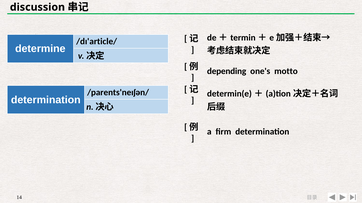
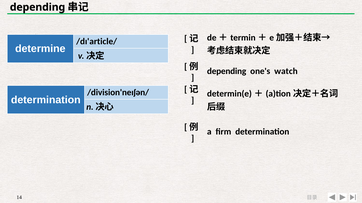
discussion: discussion -> depending (37, 7)
motto: motto -> watch (286, 71)
/parents'neɪʃən/: /parents'neɪʃən/ -> /division'neɪʃən/ (118, 93)
